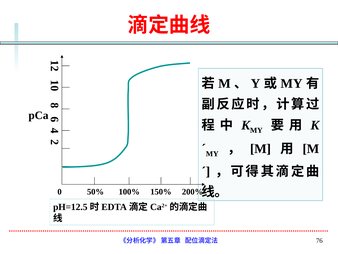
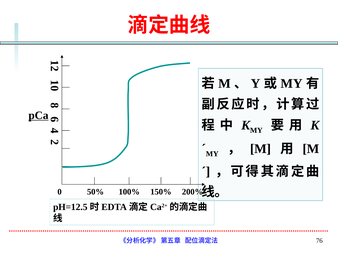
pCa underline: none -> present (38, 115)
